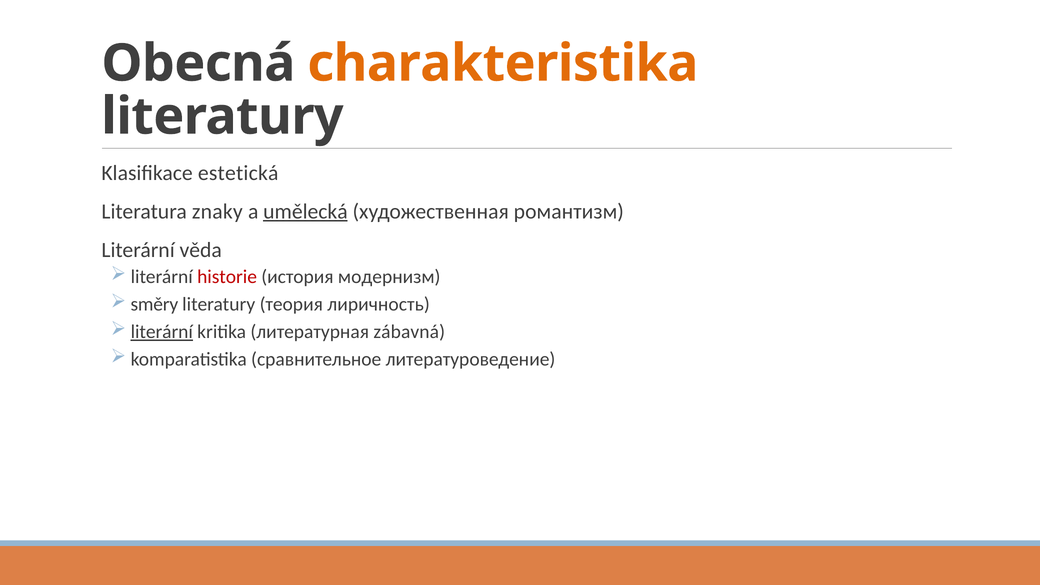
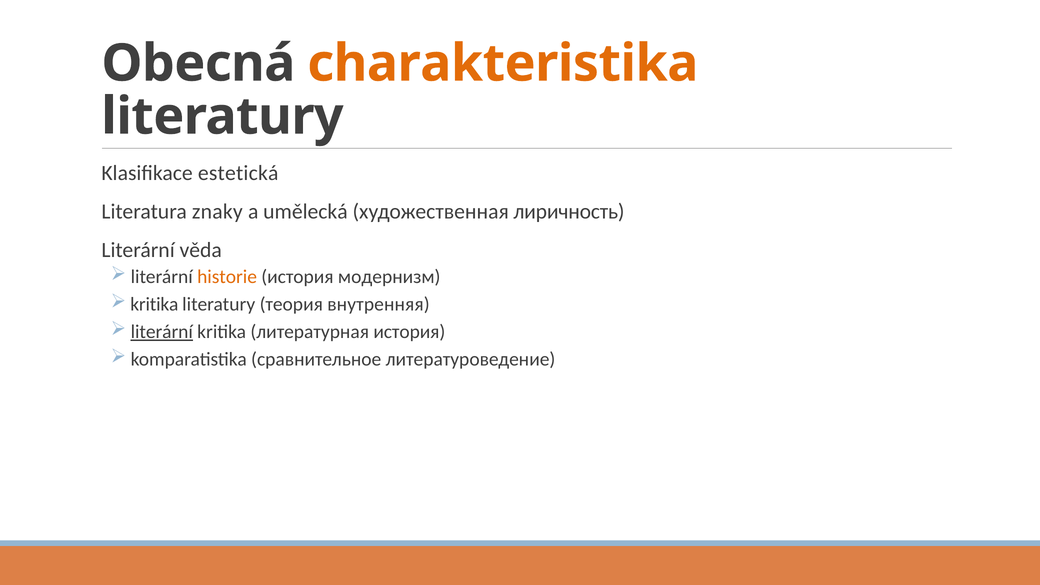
umělecká underline: present -> none (305, 211)
романтизм: романтизм -> лиричность (569, 211)
historie colour: red -> orange (227, 277)
směry: směry -> kritika (154, 304)
лиричность: лиричность -> внутренняя (379, 304)
литературная zábavná: zábavná -> история (409, 332)
